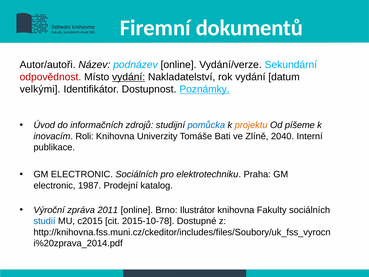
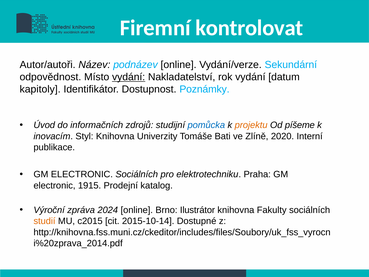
dokumentů: dokumentů -> kontrolovat (249, 28)
odpovědnost colour: red -> black (50, 77)
velkými: velkými -> kapitoly (40, 89)
Poznámky underline: present -> none (205, 89)
Roli: Roli -> Styl (84, 136)
2040: 2040 -> 2020 (282, 136)
1987: 1987 -> 1915 (90, 185)
2011: 2011 -> 2024 (108, 210)
studií colour: blue -> orange (44, 221)
2015-10-78: 2015-10-78 -> 2015-10-14 (148, 221)
